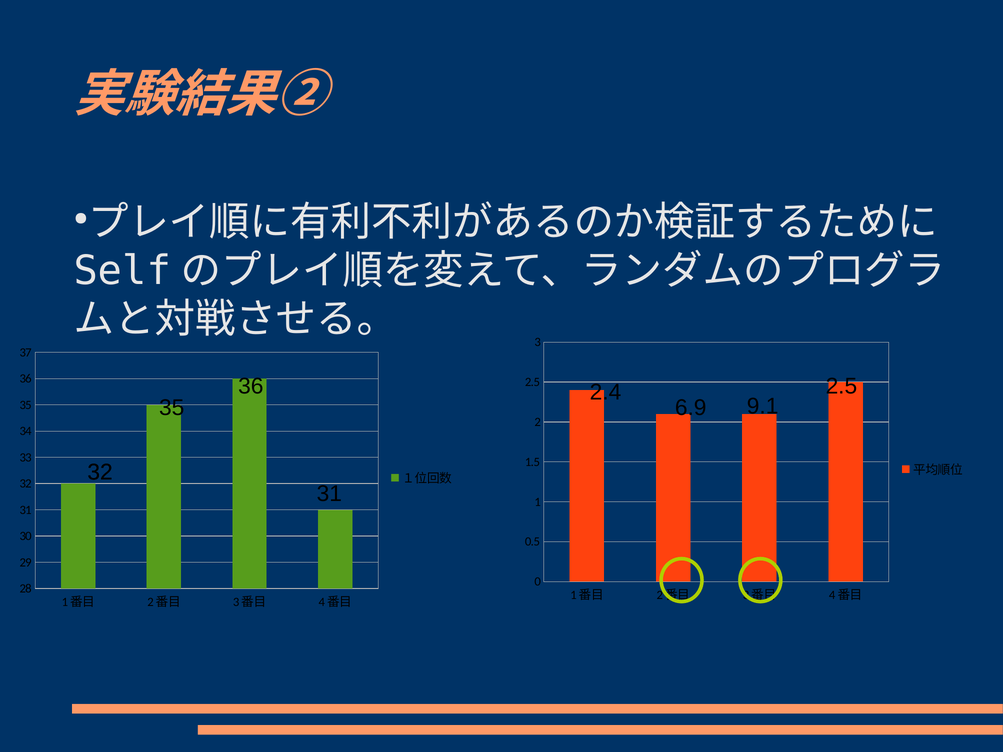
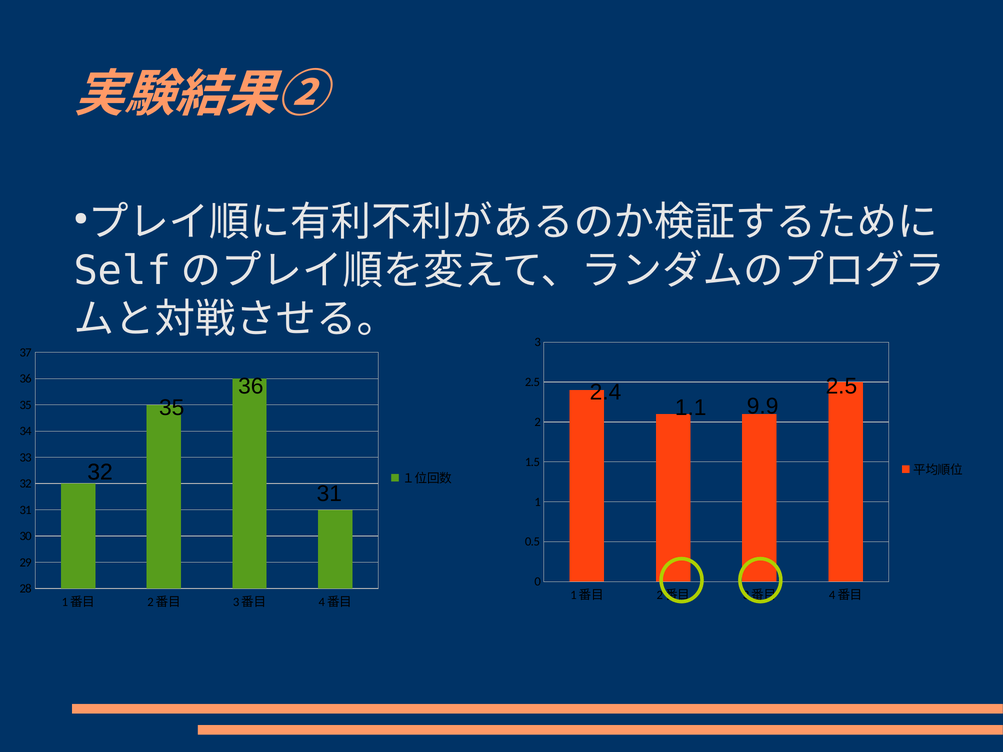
9.1: 9.1 -> 9.9 (763, 407)
6.9: 6.9 -> 1.1 (691, 408)
